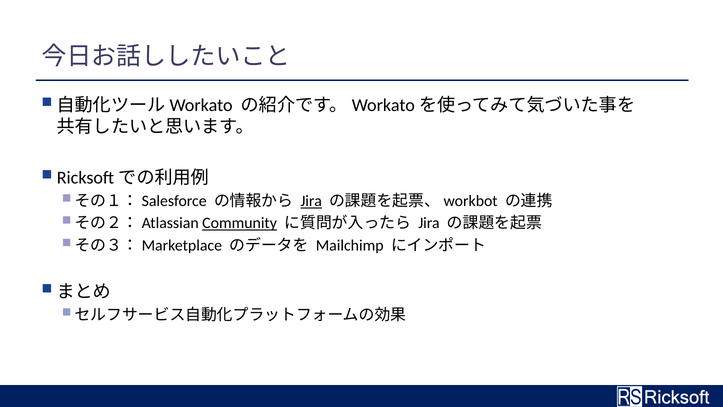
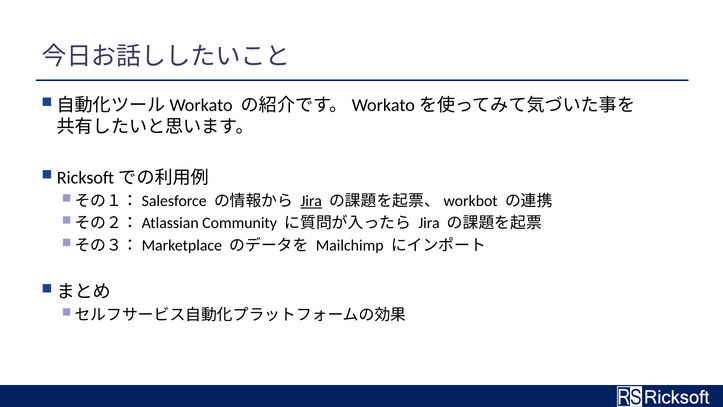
Community underline: present -> none (240, 223)
